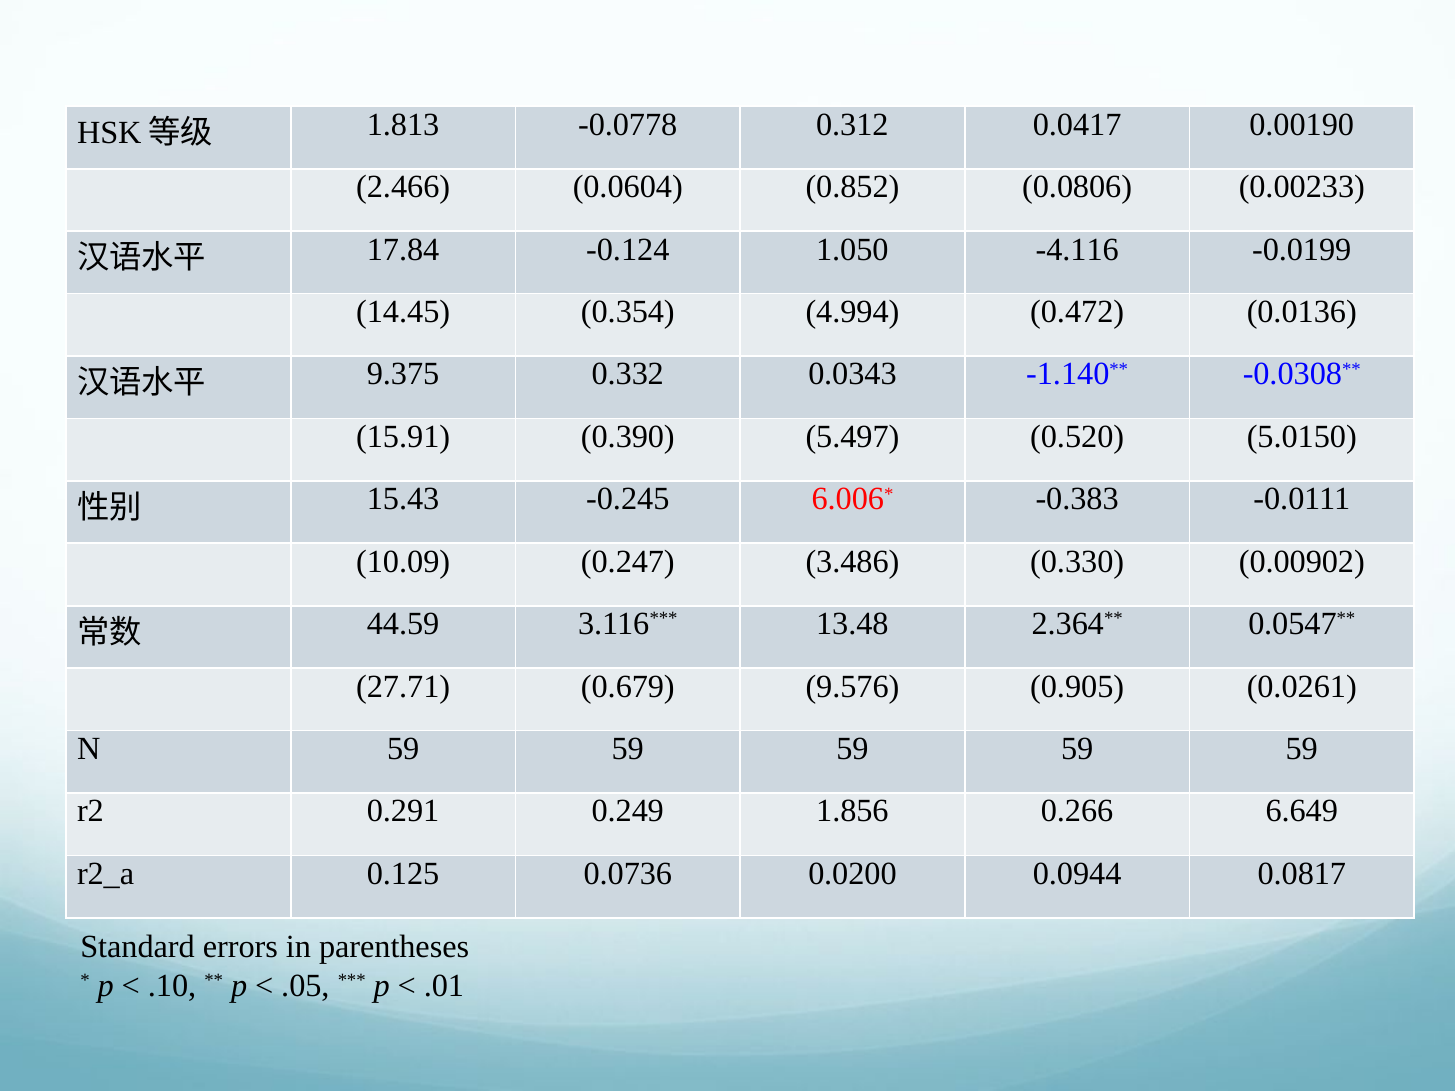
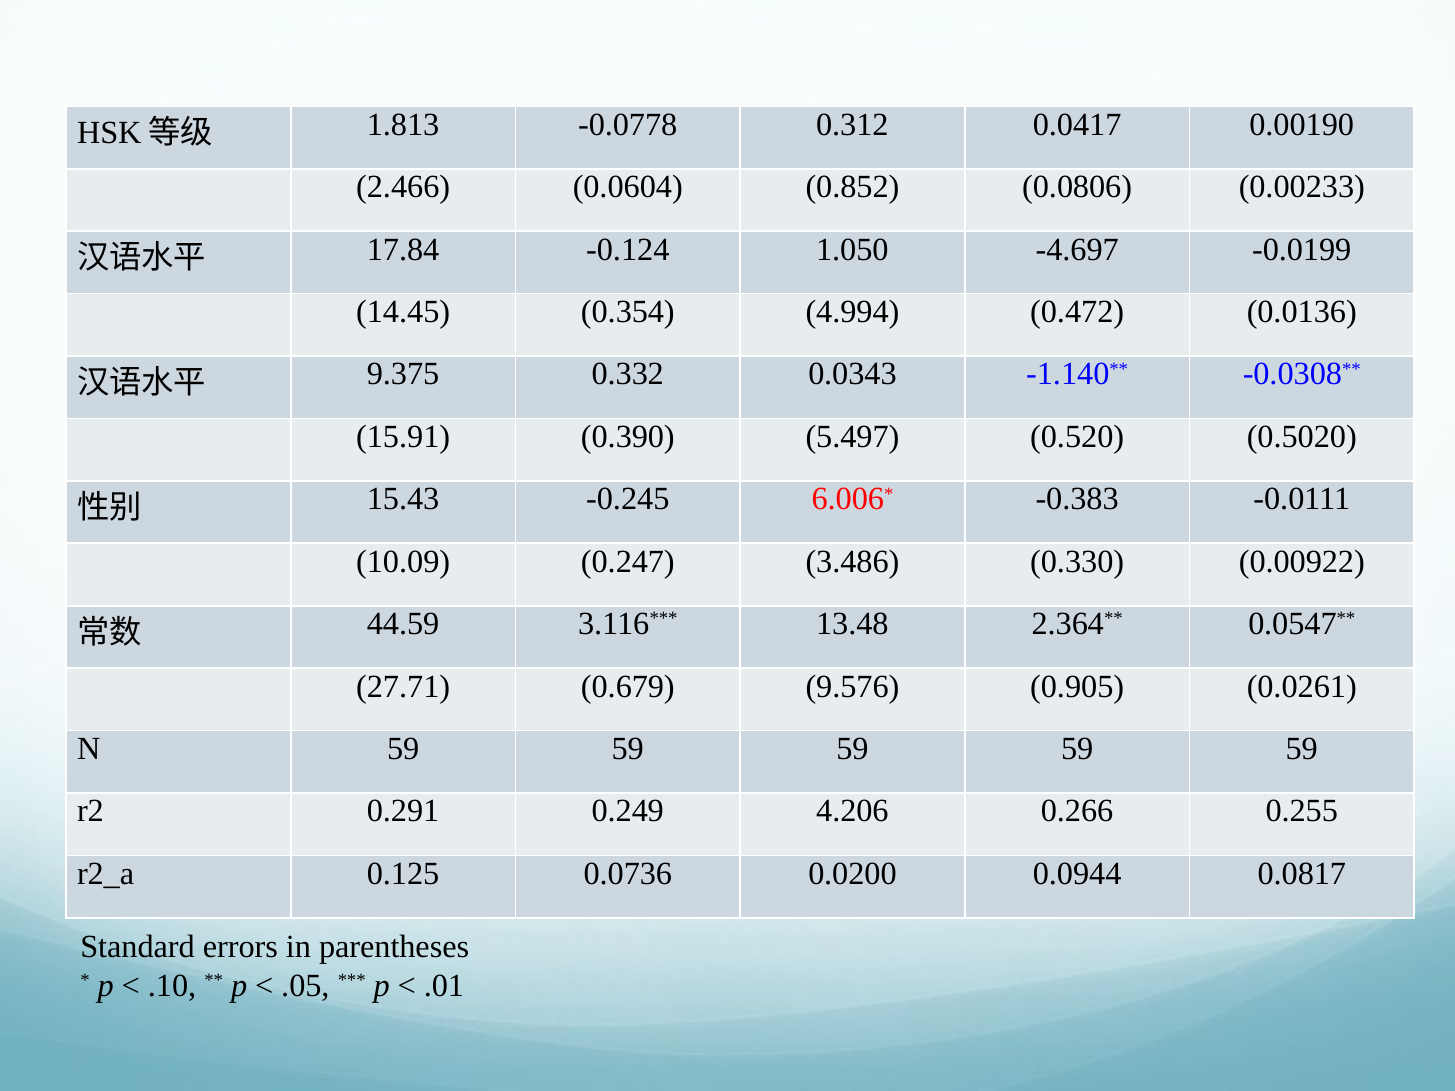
-4.116: -4.116 -> -4.697 (1077, 249)
5.0150: 5.0150 -> 0.5020 (1302, 437)
0.00902: 0.00902 -> 0.00922 (1302, 562)
1.856: 1.856 -> 4.206 (852, 811)
6.649: 6.649 -> 0.255 (1302, 811)
